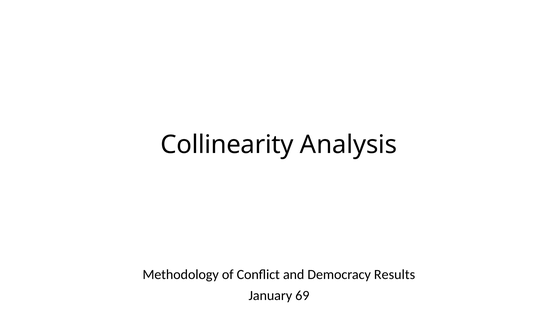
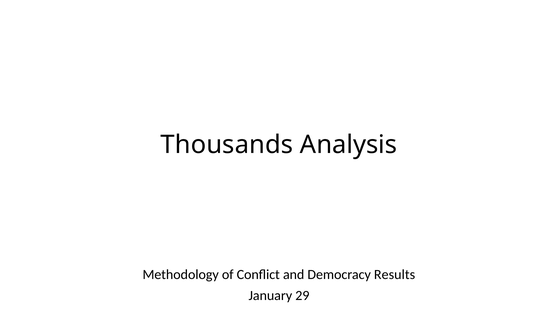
Collinearity: Collinearity -> Thousands (227, 145)
69: 69 -> 29 (302, 295)
